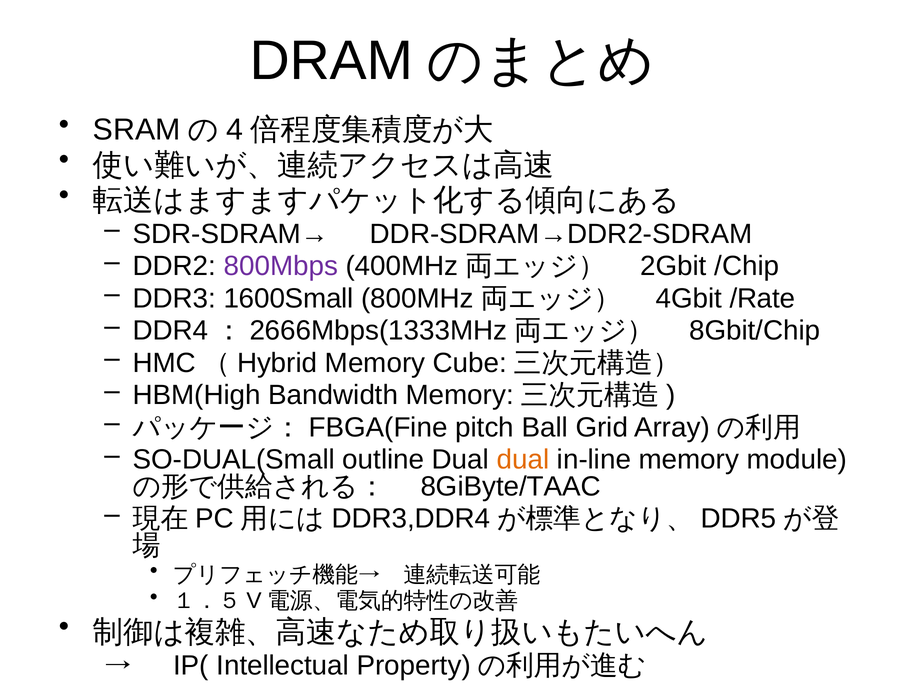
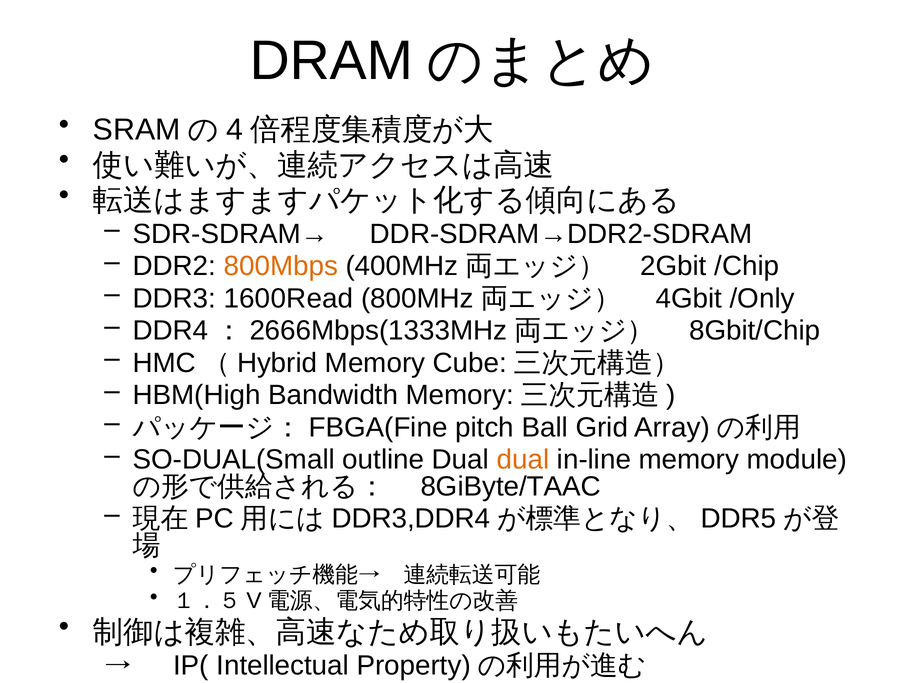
800Mbps colour: purple -> orange (281, 266)
1600Small: 1600Small -> 1600Read (288, 299)
/Rate: /Rate -> /Only (762, 299)
